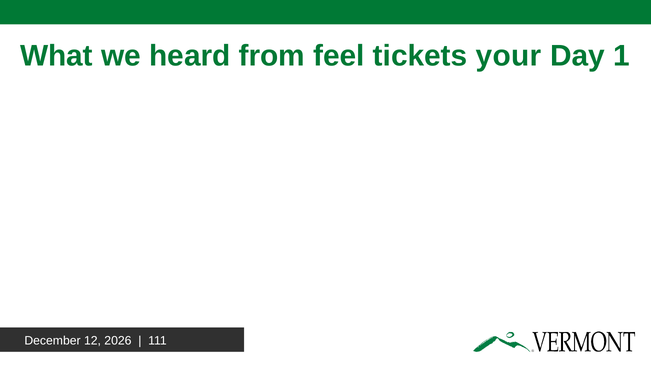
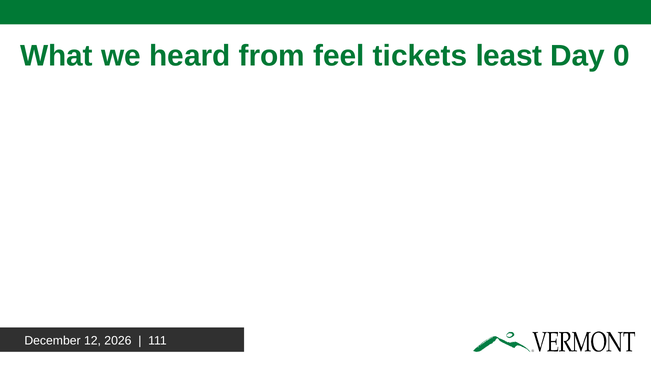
your: your -> least (509, 56)
1: 1 -> 0 (621, 56)
